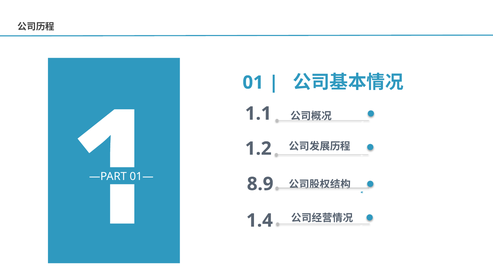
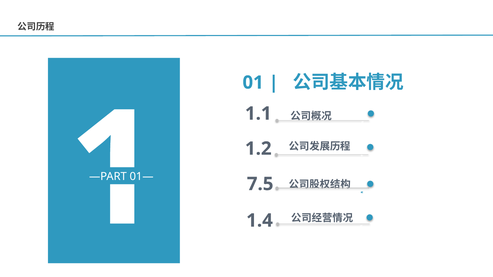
8.9: 8.9 -> 7.5 (260, 184)
